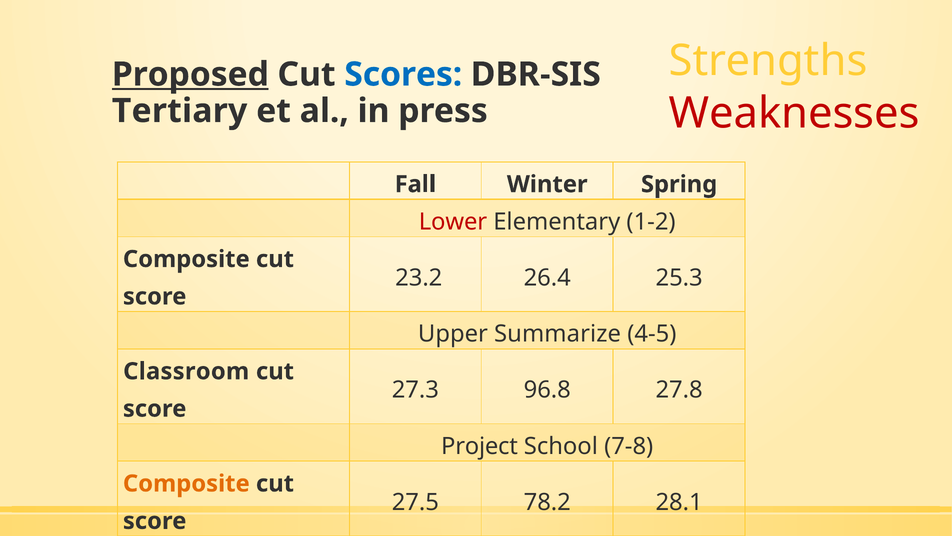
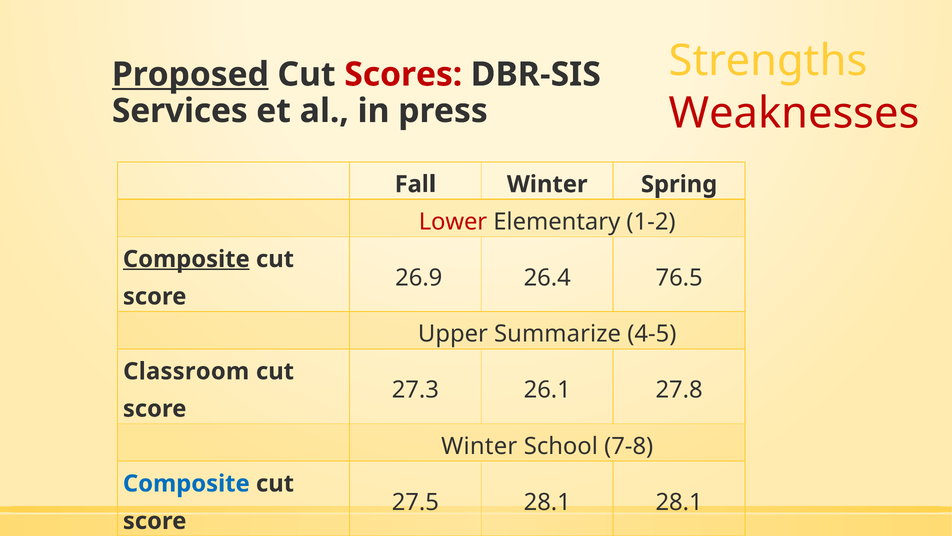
Scores colour: blue -> red (403, 74)
Tertiary: Tertiary -> Services (180, 111)
Composite underline: none -> present (186, 259)
23.2: 23.2 -> 26.9 (419, 278)
25.3: 25.3 -> 76.5 (679, 278)
96.8: 96.8 -> 26.1 (547, 390)
Project: Project -> Winter (479, 446)
Composite colour: orange -> blue (186, 483)
27.5 78.2: 78.2 -> 28.1 (547, 502)
